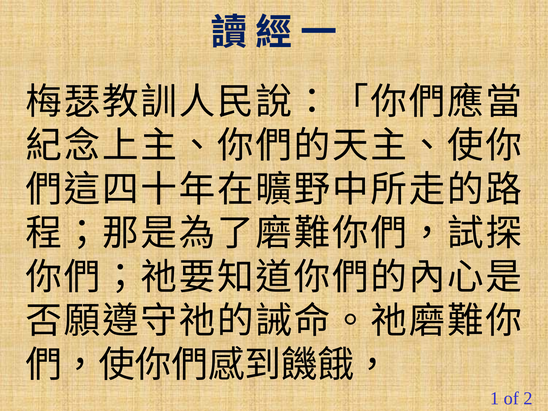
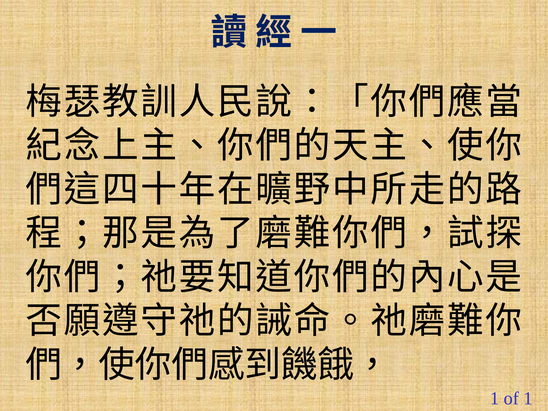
of 2: 2 -> 1 (528, 398)
